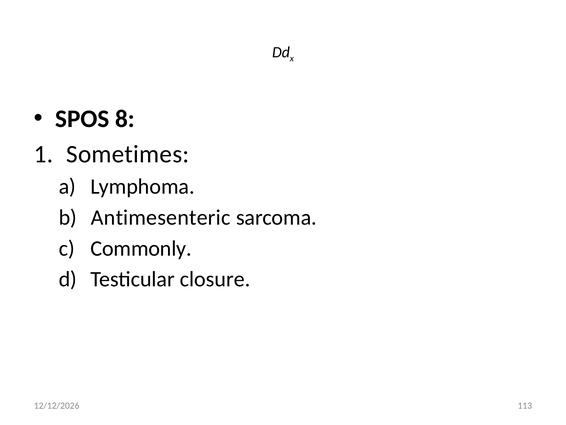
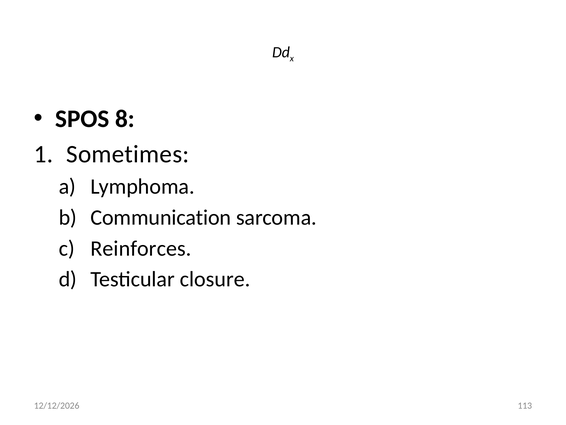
Antimesenteric: Antimesenteric -> Communication (161, 217)
Commonly: Commonly -> Reinforces (141, 248)
